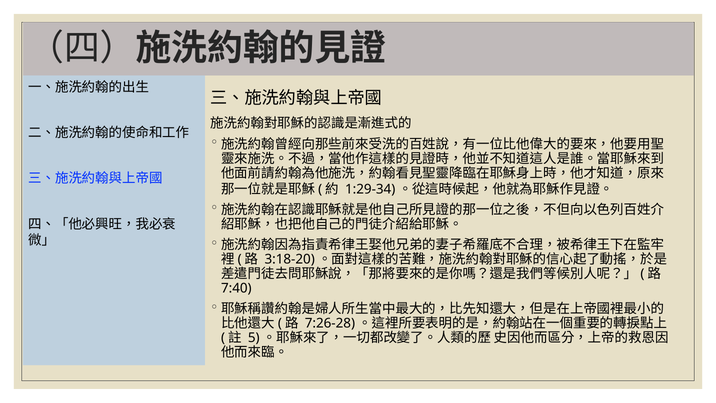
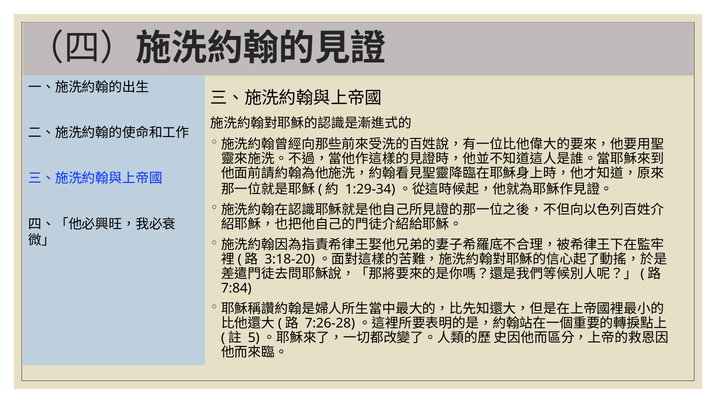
7:40: 7:40 -> 7:84 (236, 288)
